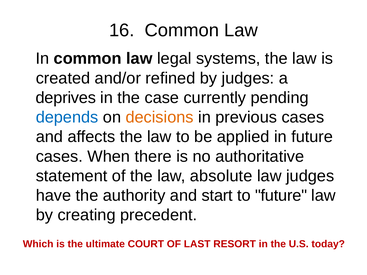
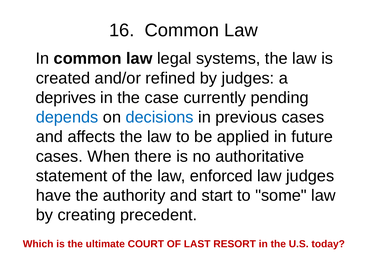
decisions colour: orange -> blue (160, 117)
absolute: absolute -> enforced (221, 176)
to future: future -> some (281, 196)
